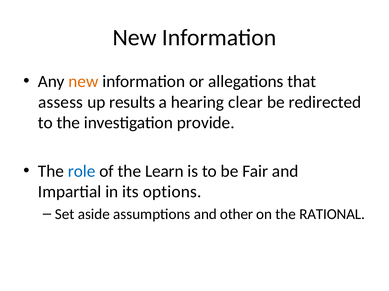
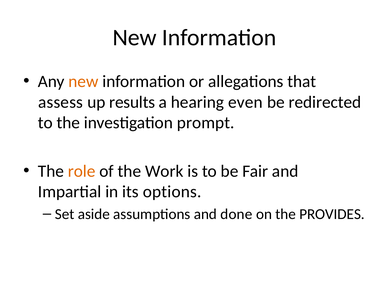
clear: clear -> even (245, 102)
provide: provide -> prompt (206, 123)
role colour: blue -> orange (82, 172)
Learn: Learn -> Work (164, 172)
other: other -> done (236, 215)
RATIONAL: RATIONAL -> PROVIDES (332, 215)
